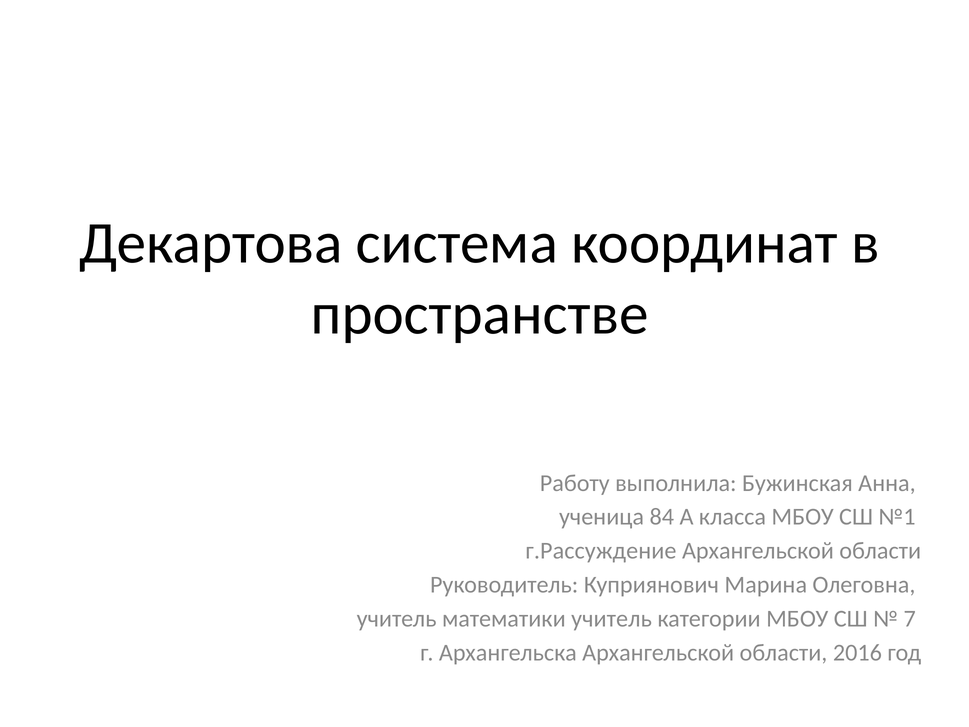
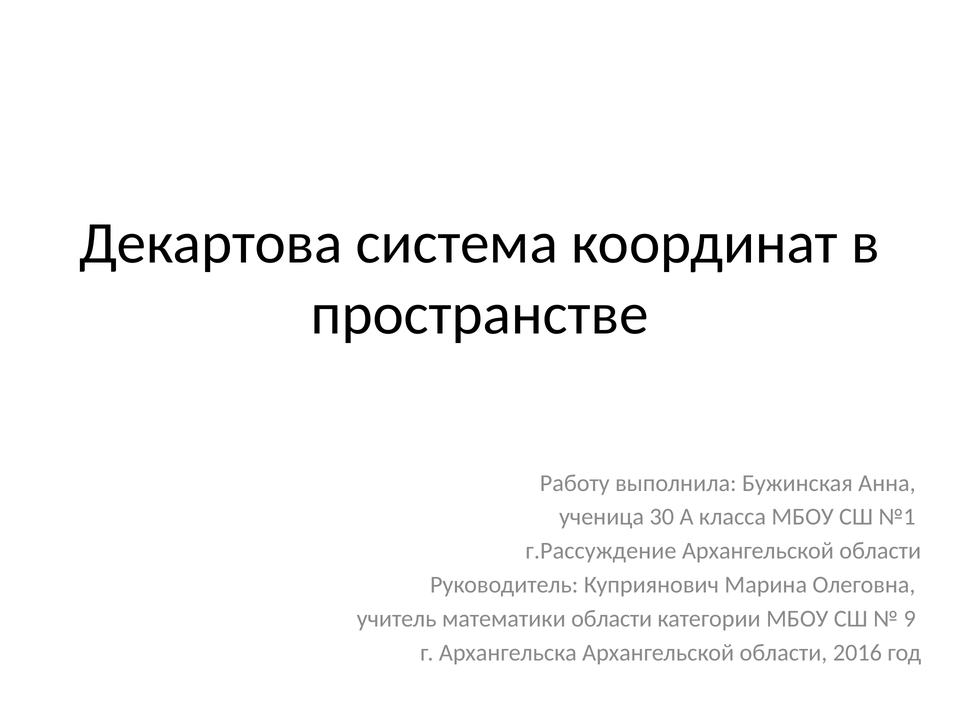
84: 84 -> 30 (662, 517)
математики учитель: учитель -> области (612, 619)
7: 7 -> 9 (910, 619)
